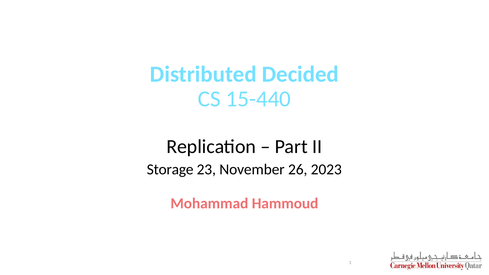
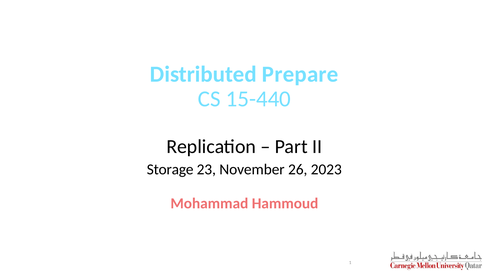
Decided: Decided -> Prepare (300, 74)
